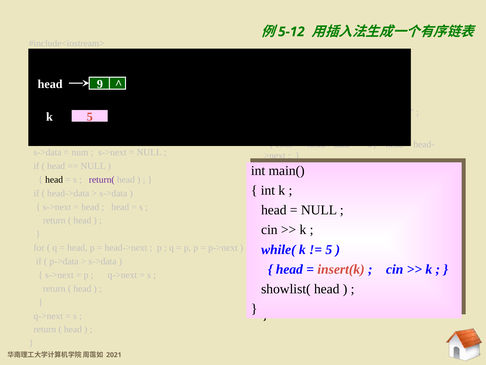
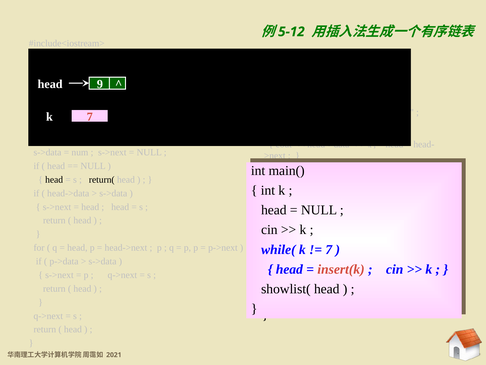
k 5: 5 -> 7 (90, 117)
return( colour: purple -> black (102, 179)
5: 5 -> 7 (329, 249)
